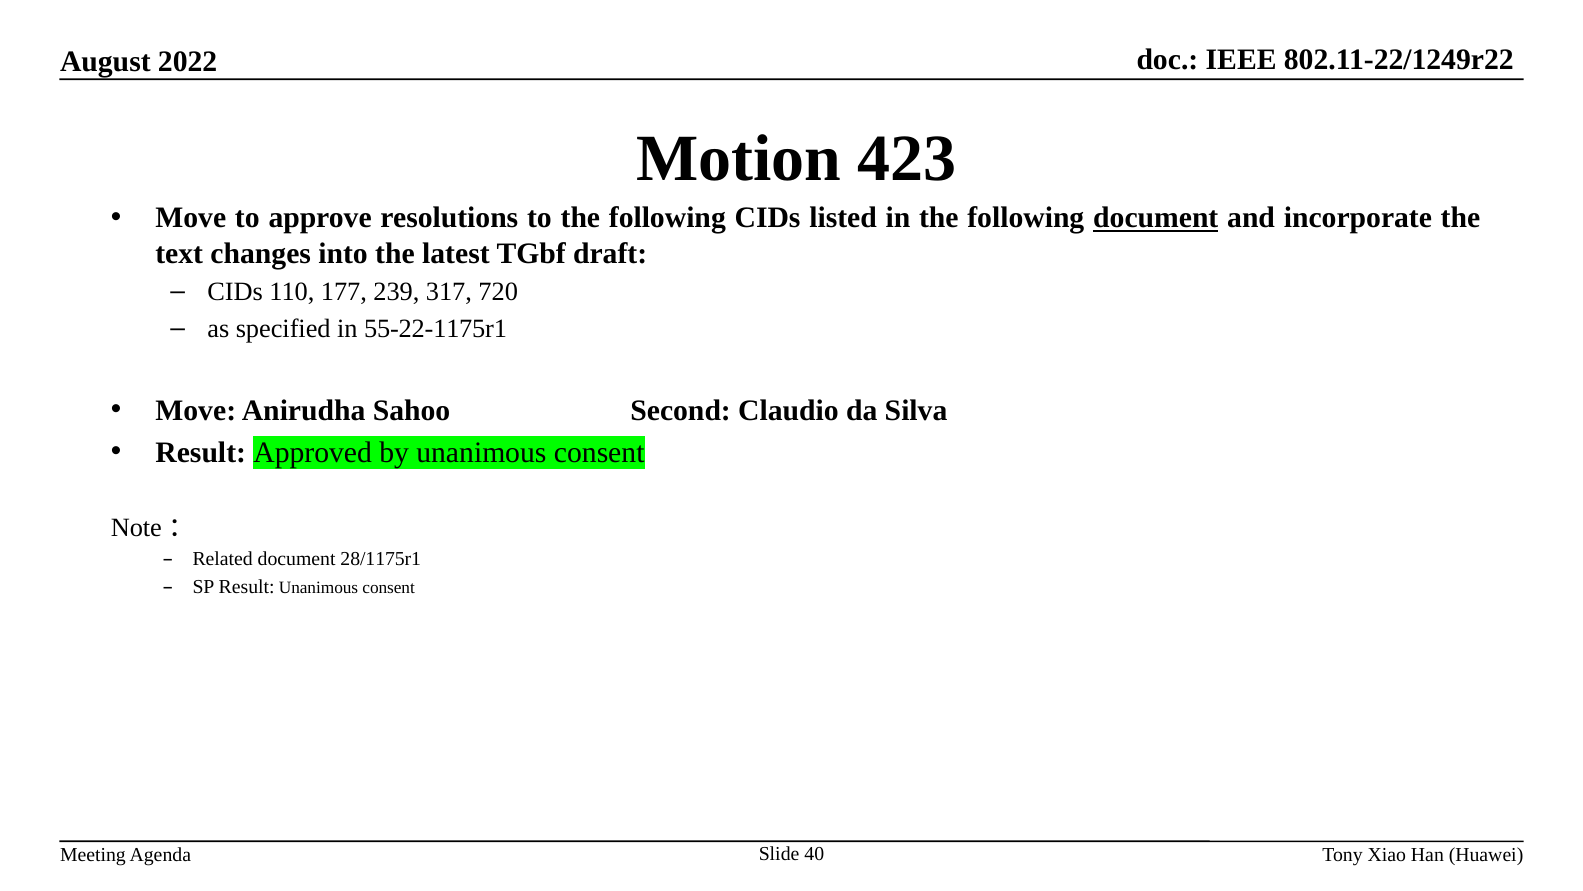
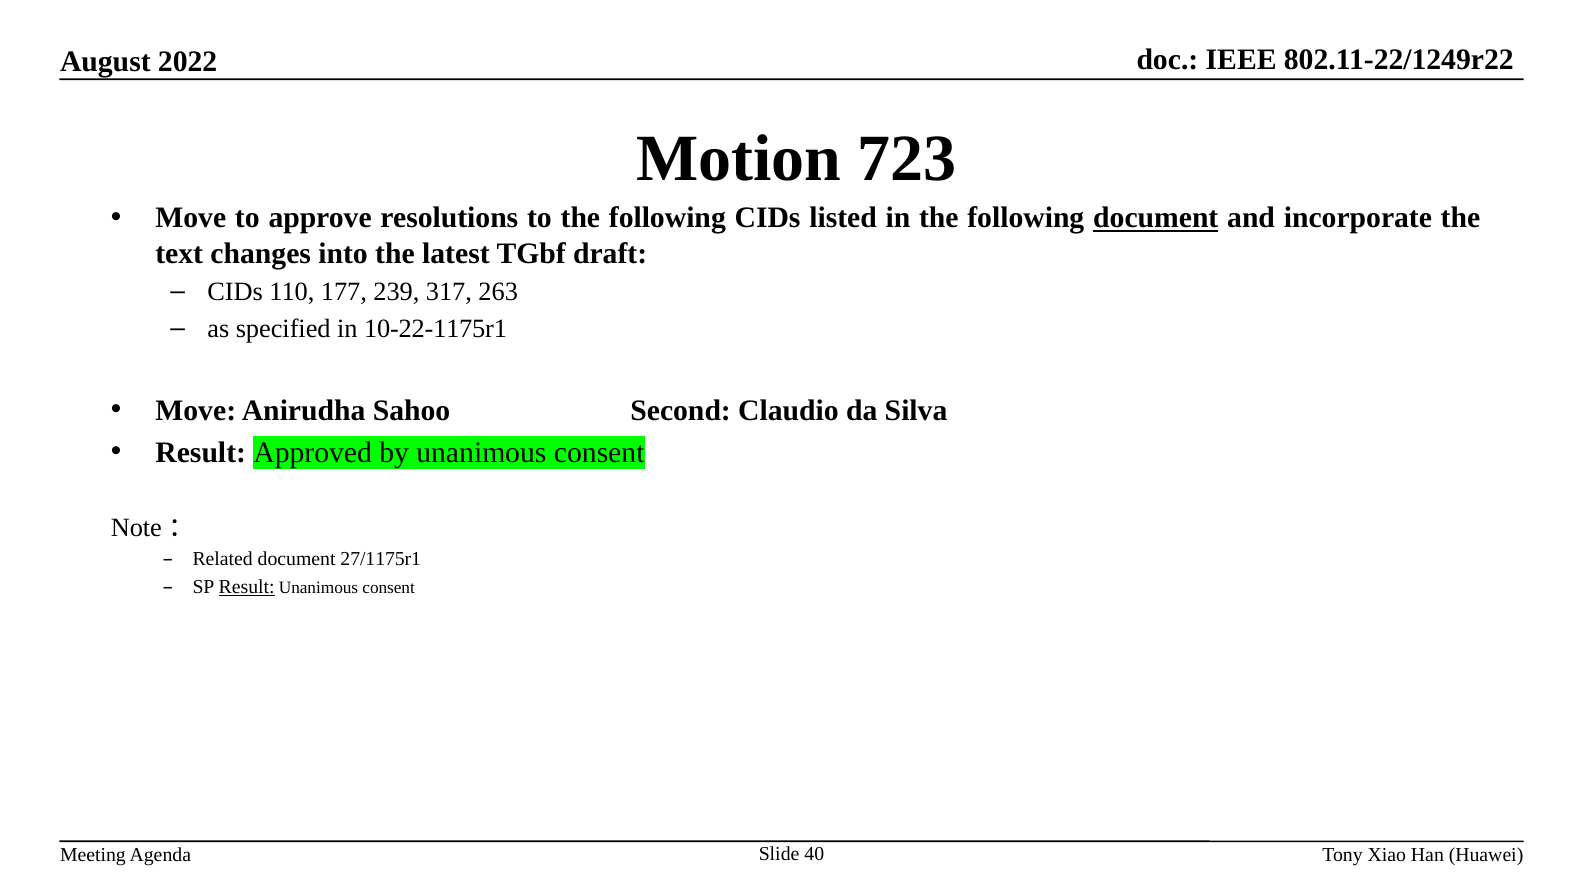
423: 423 -> 723 (907, 159)
720: 720 -> 263 (498, 292)
55-22-1175r1: 55-22-1175r1 -> 10-22-1175r1 (436, 329)
28/1175r1: 28/1175r1 -> 27/1175r1 (381, 559)
Result underline: none -> present (247, 586)
